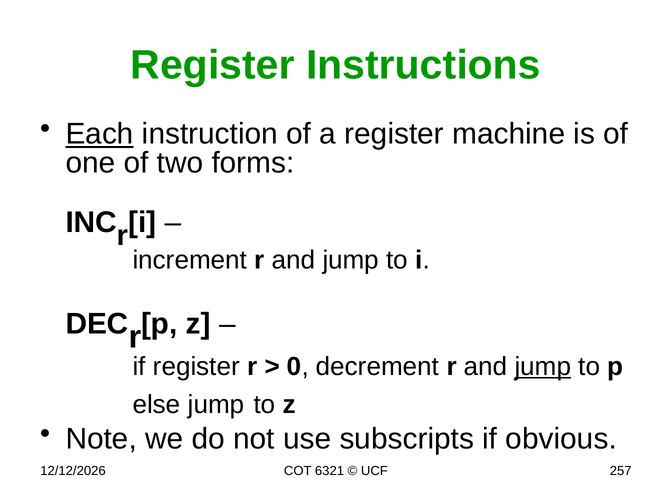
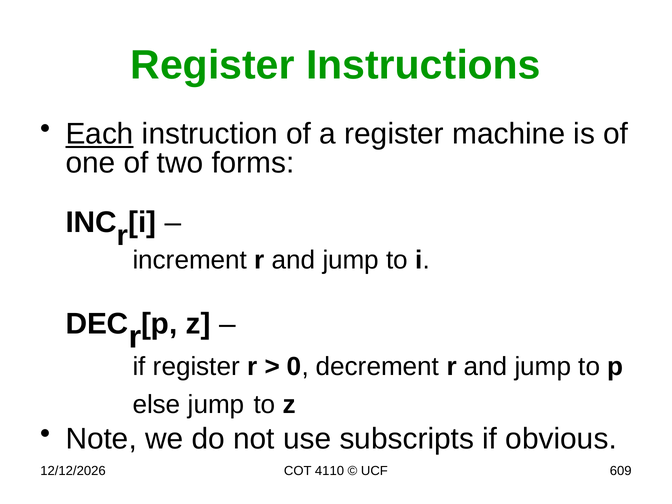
jump underline: present -> none (543, 366)
6321: 6321 -> 4110 (330, 471)
257: 257 -> 609 (621, 471)
